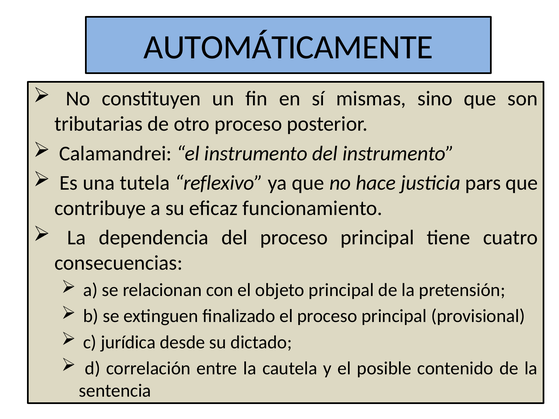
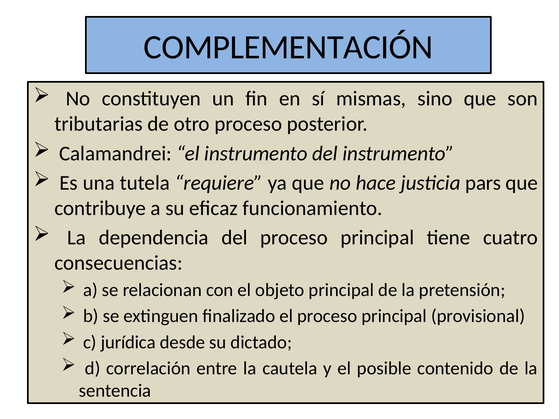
AUTOMÁTICAMENTE: AUTOMÁTICAMENTE -> COMPLEMENTACIÓN (288, 47)
reflexivo: reflexivo -> requiere (219, 183)
